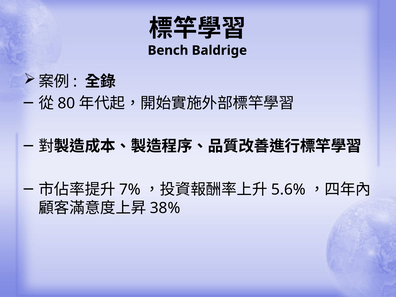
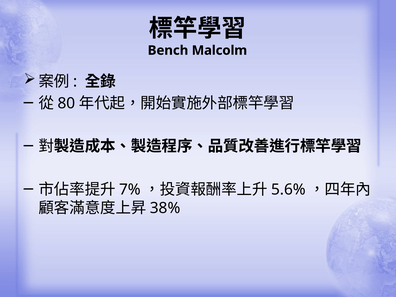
Baldrige: Baldrige -> Malcolm (219, 50)
